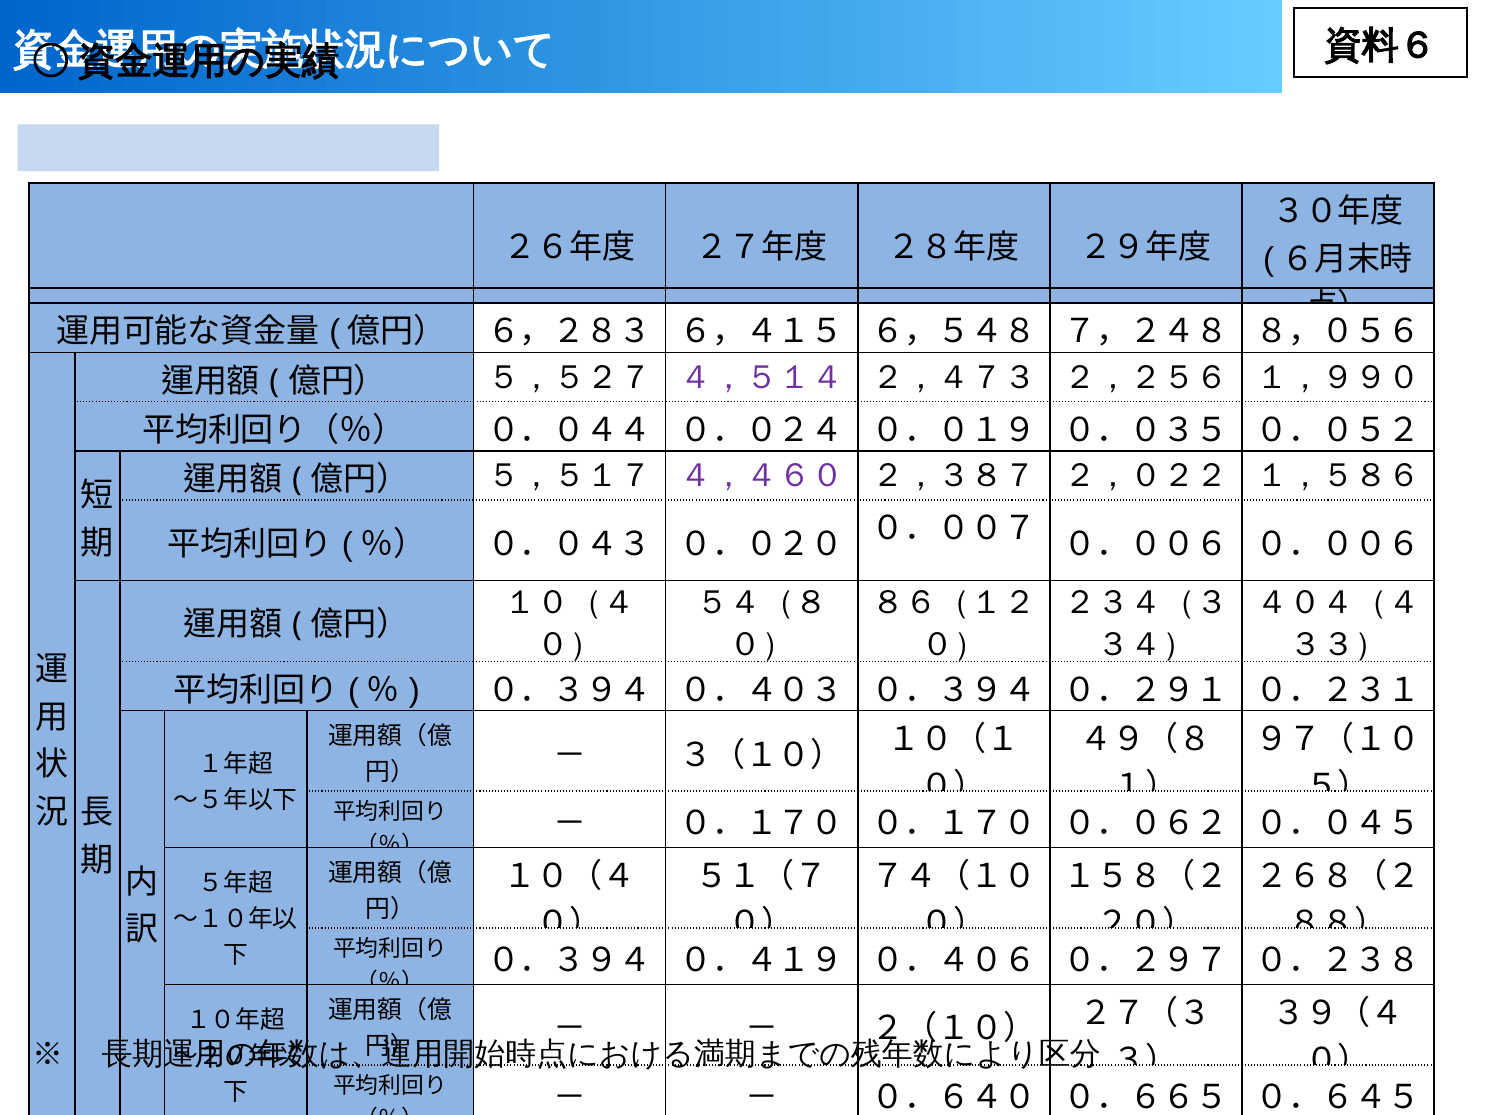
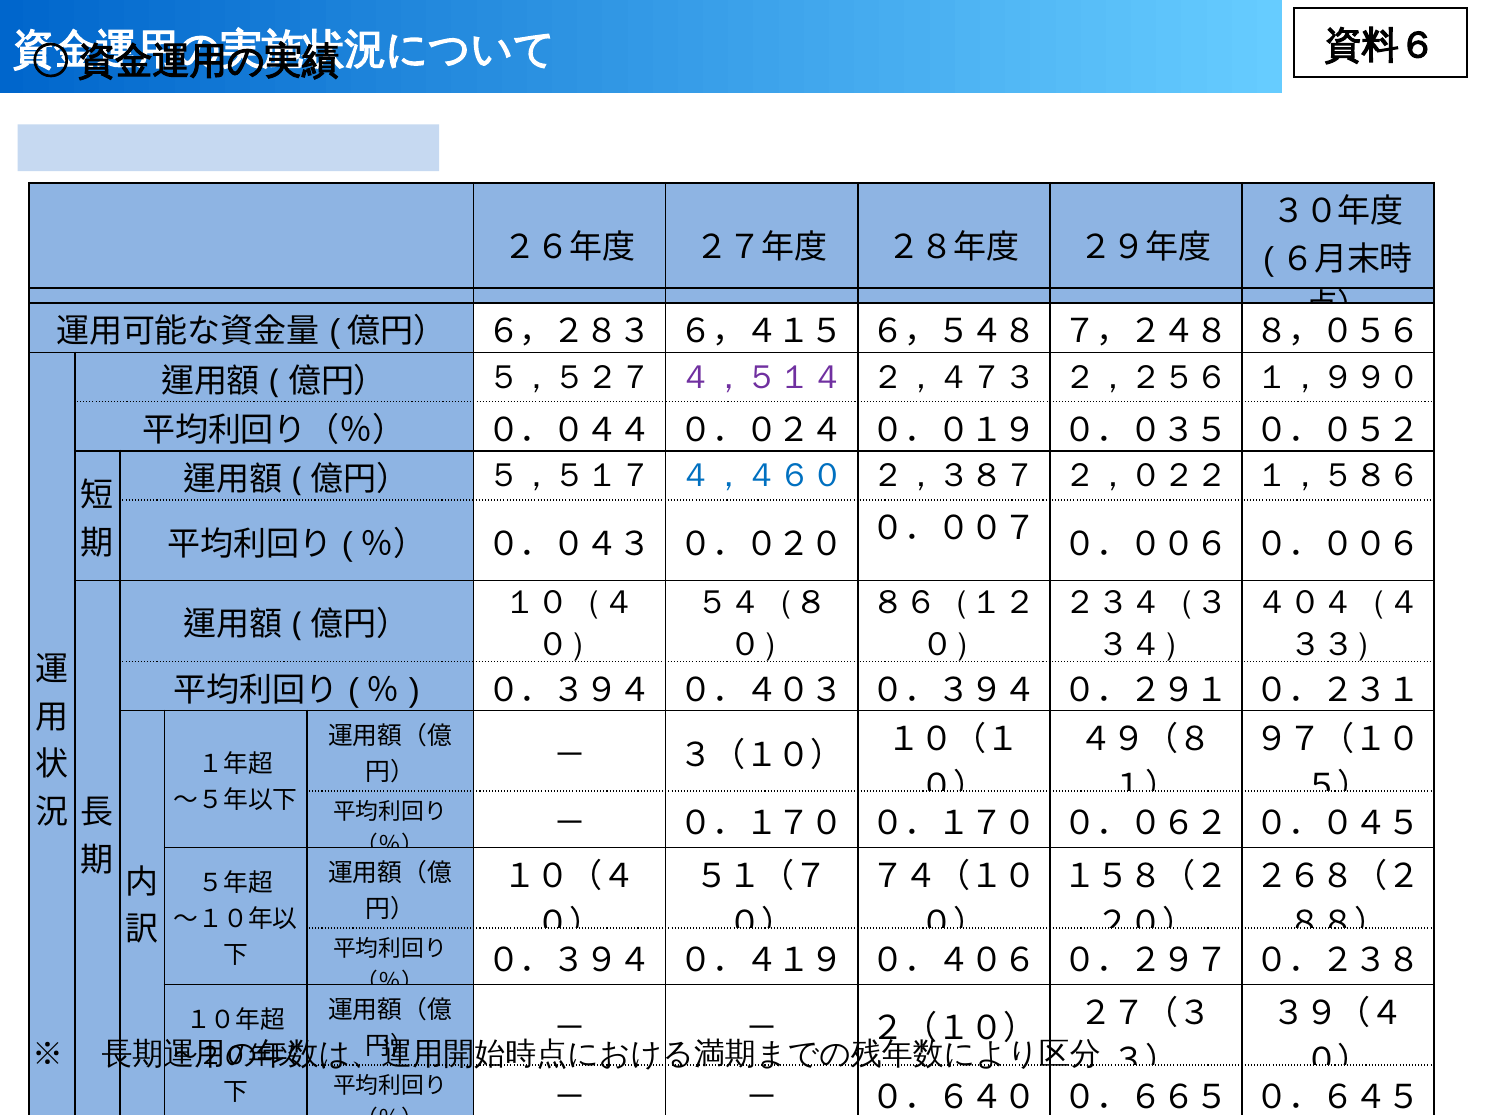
４，４６０ colour: purple -> blue (762, 476)
